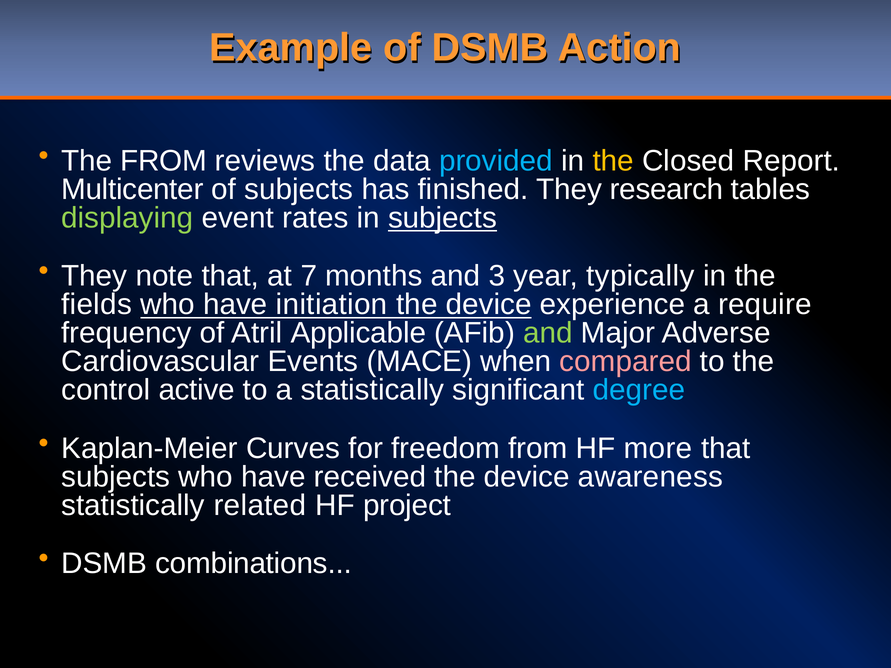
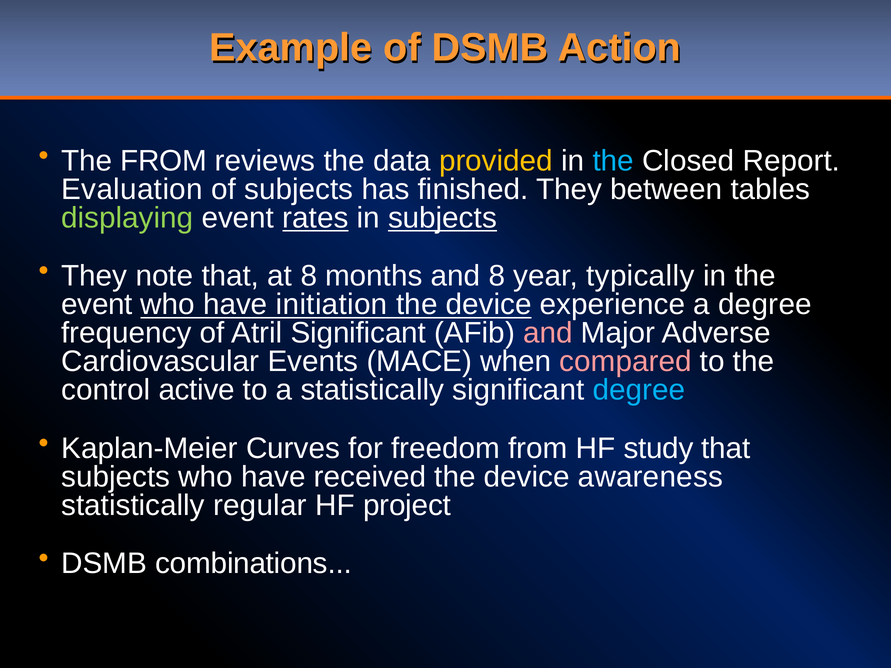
provided colour: light blue -> yellow (496, 161)
the colour: yellow -> light blue (613, 161)
Multicenter: Multicenter -> Evaluation (132, 190)
research: research -> between (666, 190)
rates underline: none -> present (315, 218)
at 7: 7 -> 8 (309, 276)
and 3: 3 -> 8 (497, 276)
fields: fields -> event (97, 305)
a require: require -> degree (765, 305)
Atril Applicable: Applicable -> Significant (358, 333)
and colour: light green -> pink (548, 333)
more: more -> study (658, 449)
related: related -> regular (260, 506)
